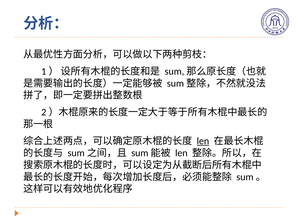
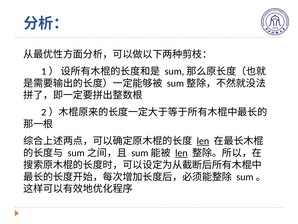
len underline: none -> present (181, 153)
